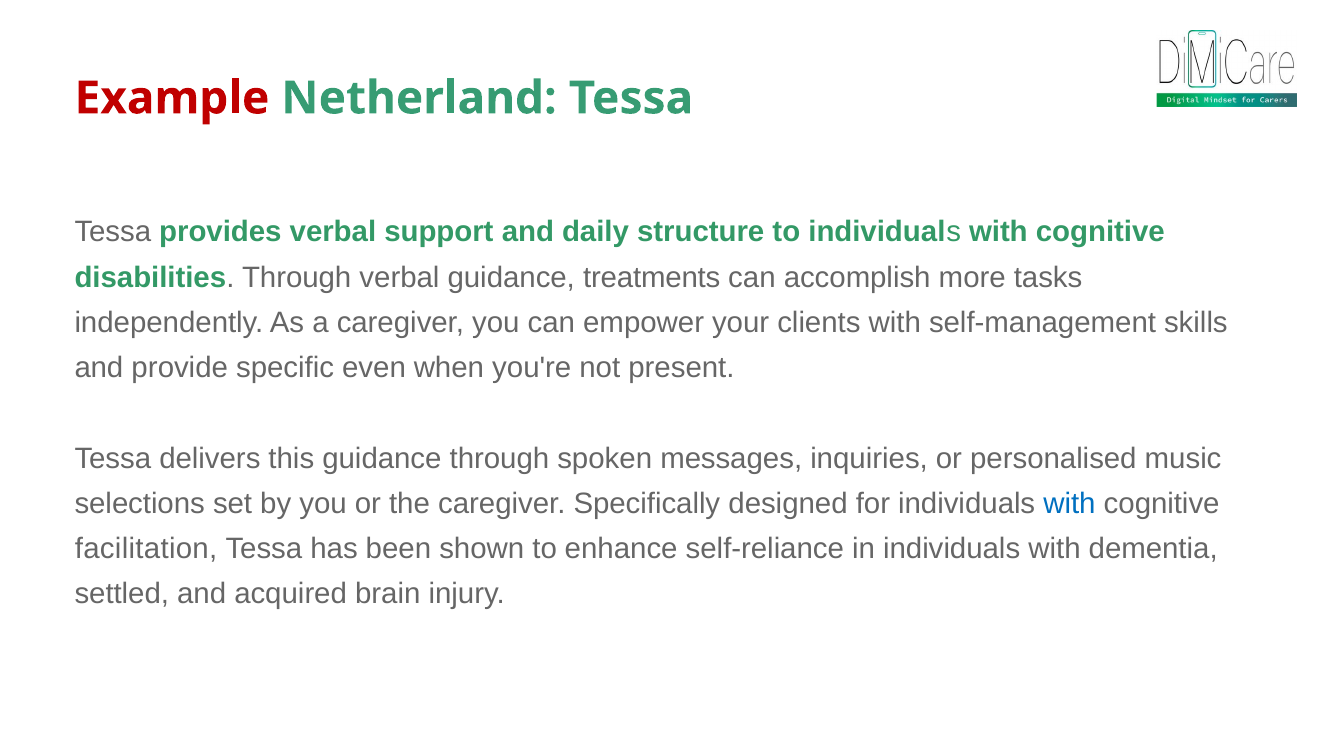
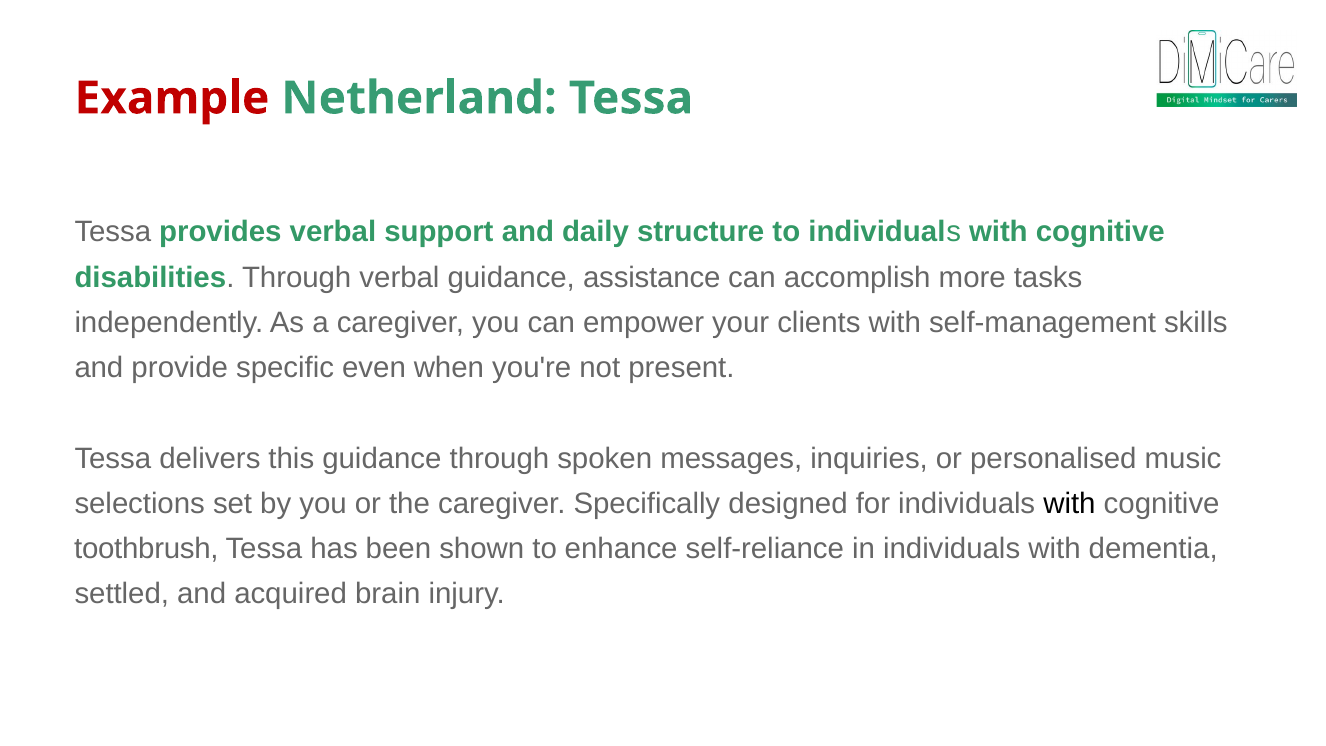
treatments: treatments -> assistance (652, 277)
with colour: blue -> black (1069, 503)
facilitation: facilitation -> toothbrush (146, 549)
